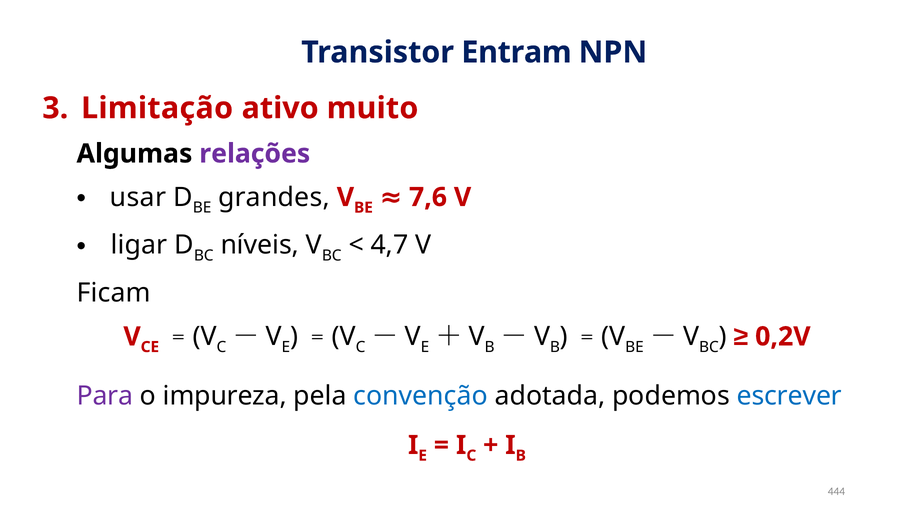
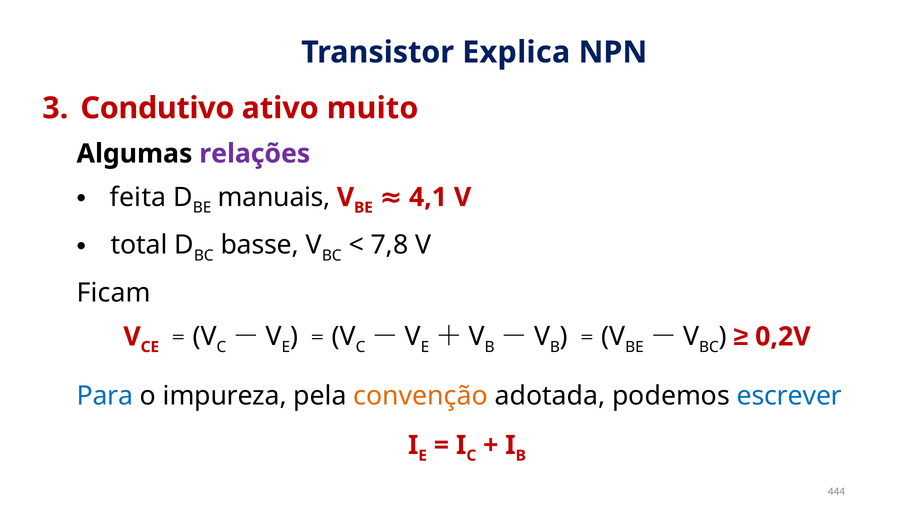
Entram: Entram -> Explica (516, 52)
Limitação: Limitação -> Condutivo (157, 108)
usar: usar -> feita (138, 197)
grandes: grandes -> manuais (274, 197)
7,6: 7,6 -> 4,1 (428, 197)
ligar: ligar -> total (139, 245)
níveis: níveis -> basse (260, 245)
4,7: 4,7 -> 7,8 (390, 245)
Para colour: purple -> blue (105, 396)
convenção colour: blue -> orange (421, 396)
